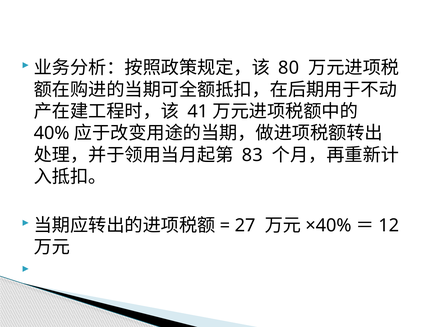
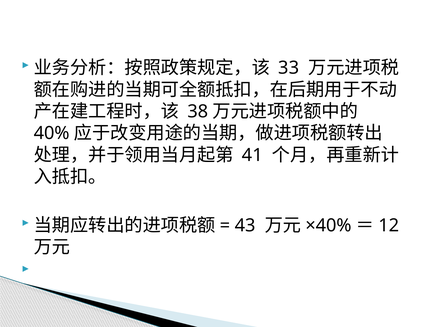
80: 80 -> 33 (289, 68)
41: 41 -> 38 (198, 112)
83: 83 -> 41 (252, 155)
27: 27 -> 43 (245, 225)
